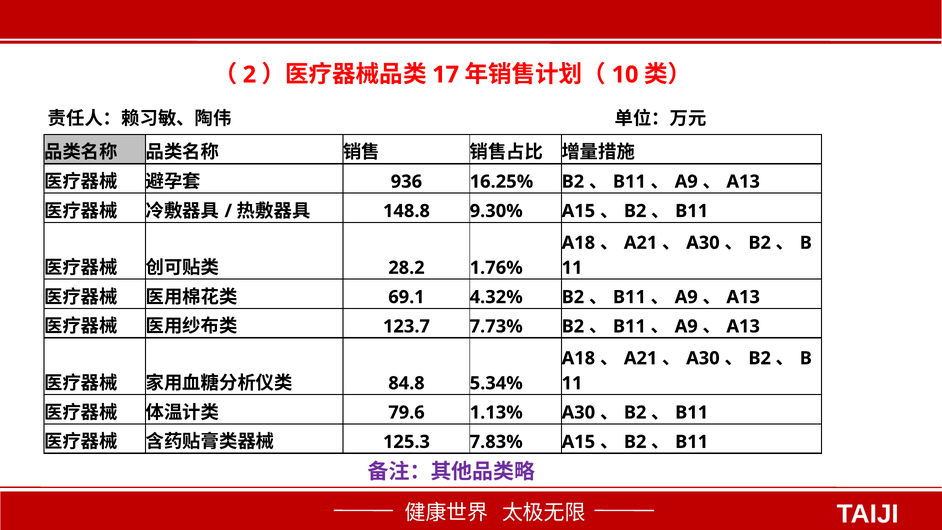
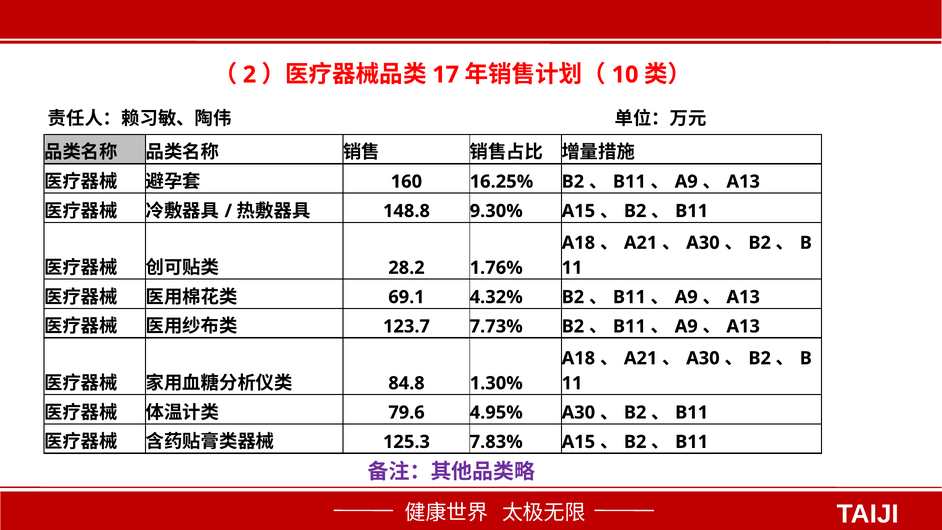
936: 936 -> 160 (406, 182)
5.34%: 5.34% -> 1.30% (496, 383)
1.13%: 1.13% -> 4.95% (496, 412)
